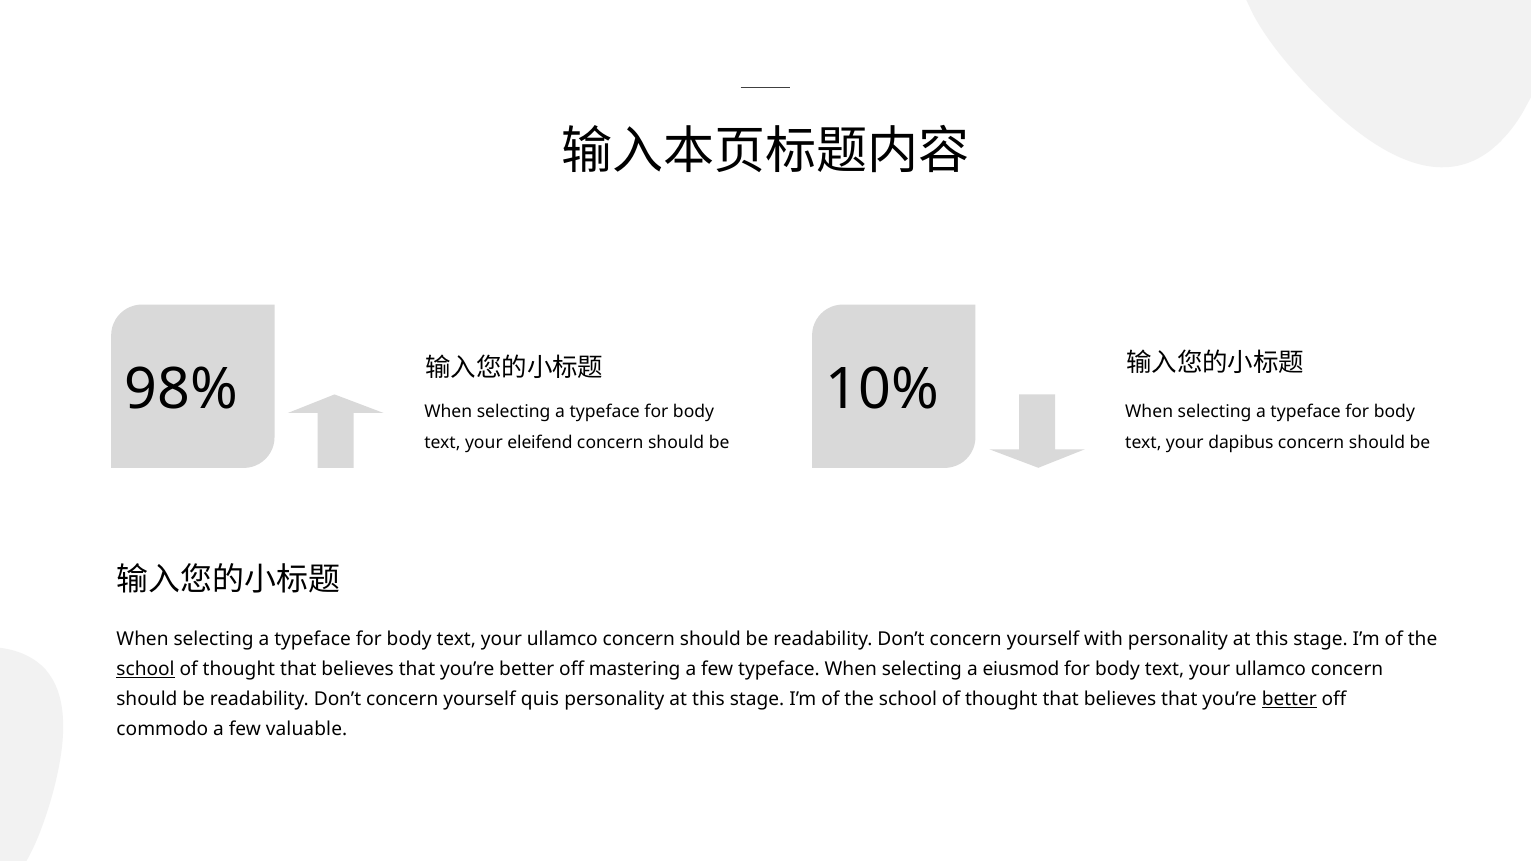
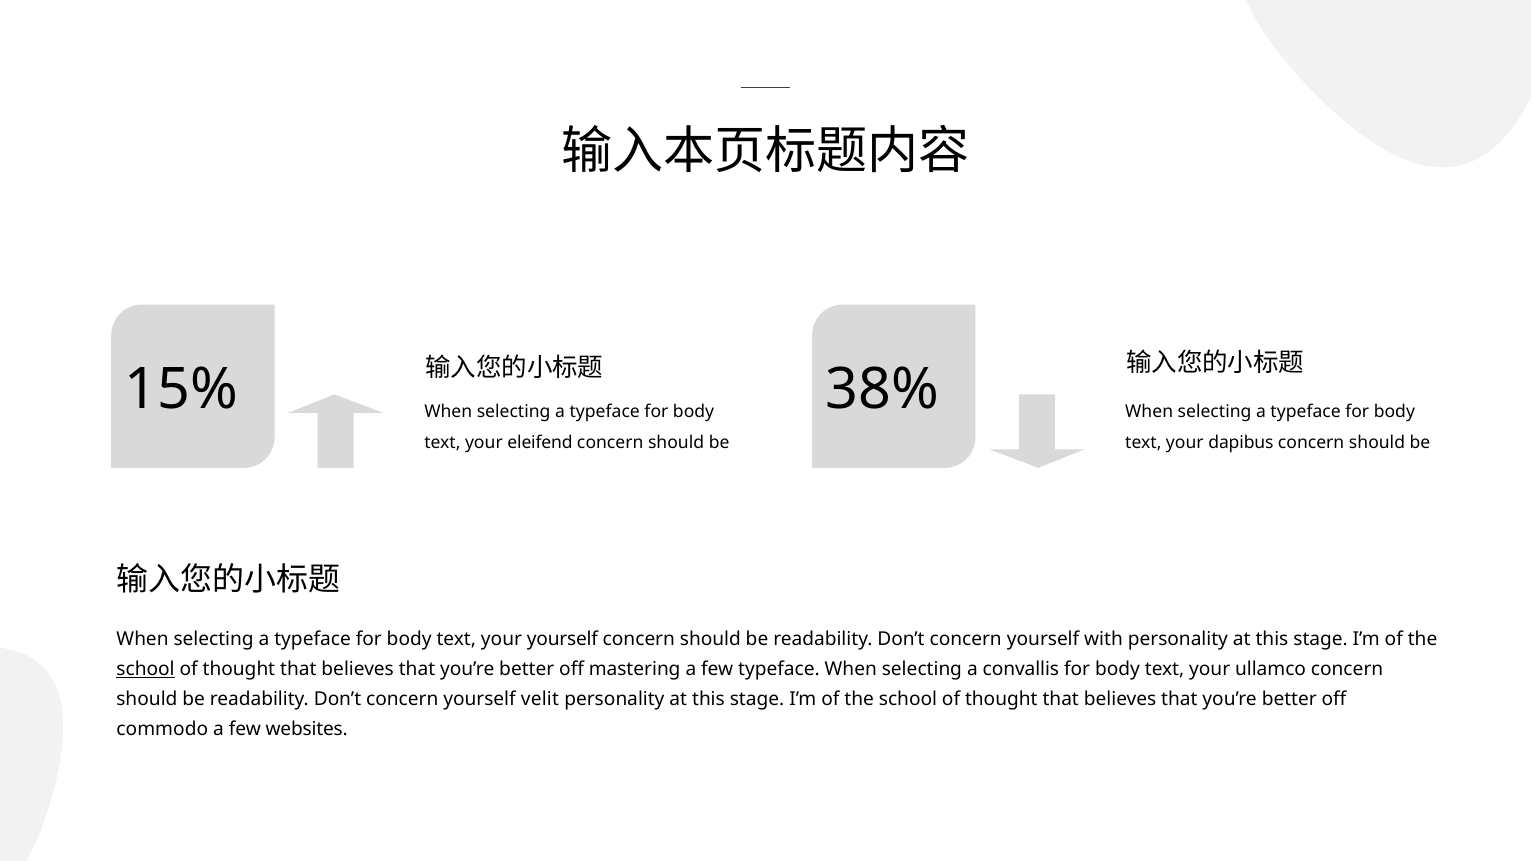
98%: 98% -> 15% (181, 390)
10%: 10% -> 38% (882, 390)
ullamco: ullamco -> yourself (562, 640)
eiusmod: eiusmod -> convallis (1021, 669)
quis: quis -> velit (540, 699)
better underline: present -> none (1289, 699)
valuable: valuable -> websites (307, 729)
